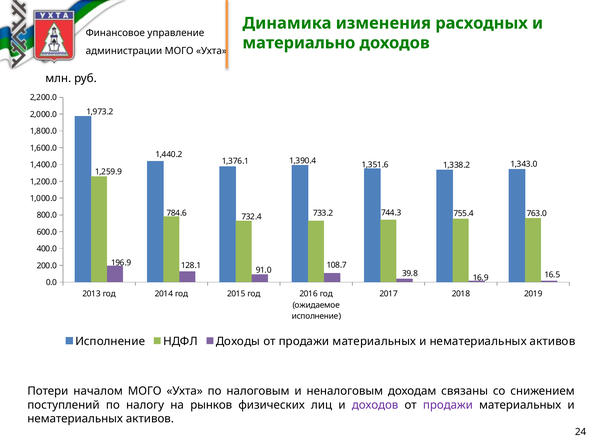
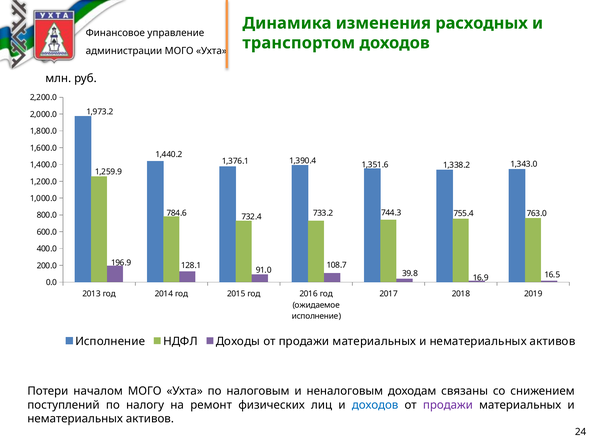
материально: материально -> транспортом (299, 43)
рынков: рынков -> ремонт (211, 405)
доходов colour: purple -> blue (375, 405)
